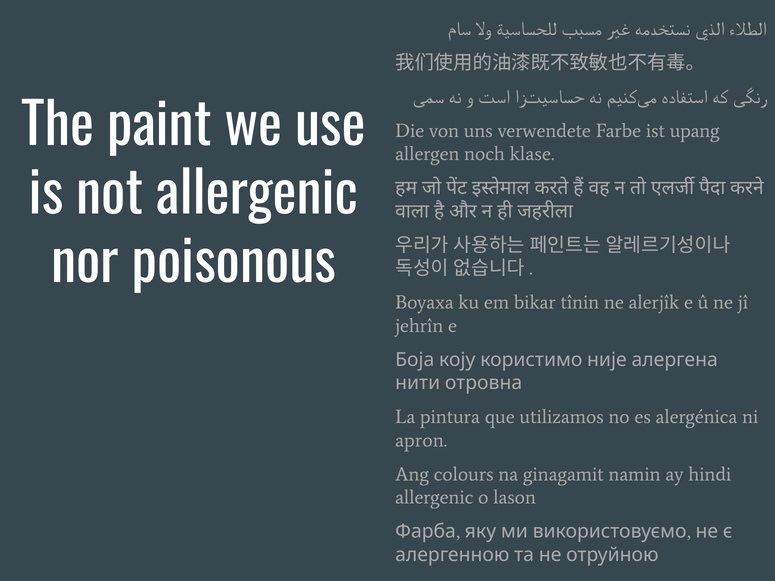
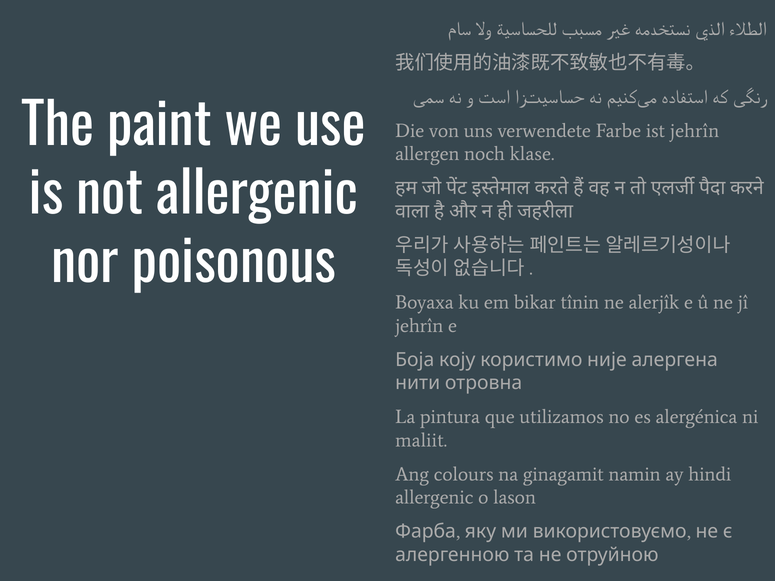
ist upang: upang -> jehrîn (695, 131)
apron: apron -> maliit (421, 441)
